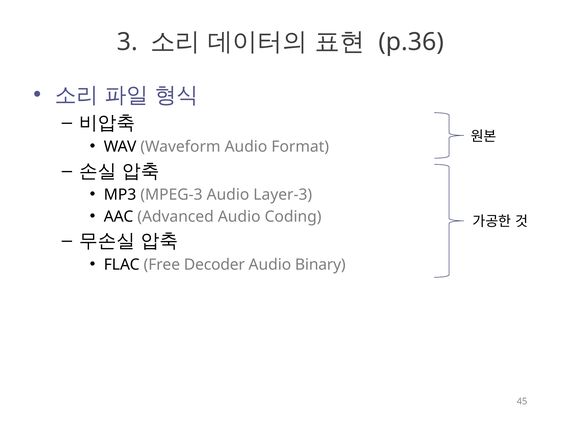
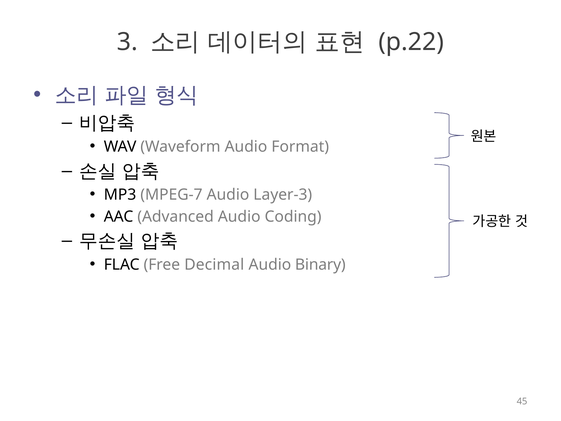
p.36: p.36 -> p.22 (411, 42)
MPEG-3: MPEG-3 -> MPEG-7 (171, 195)
Decoder: Decoder -> Decimal (214, 264)
